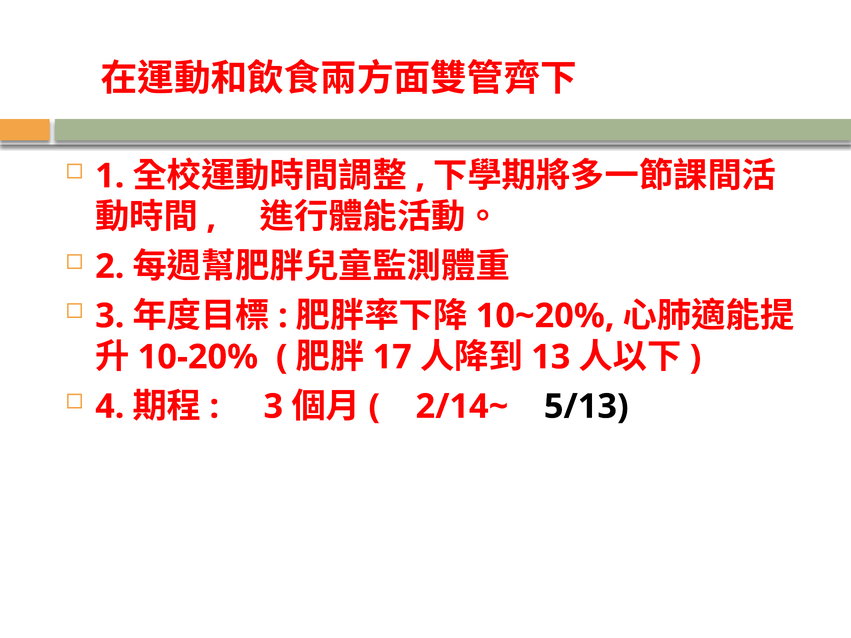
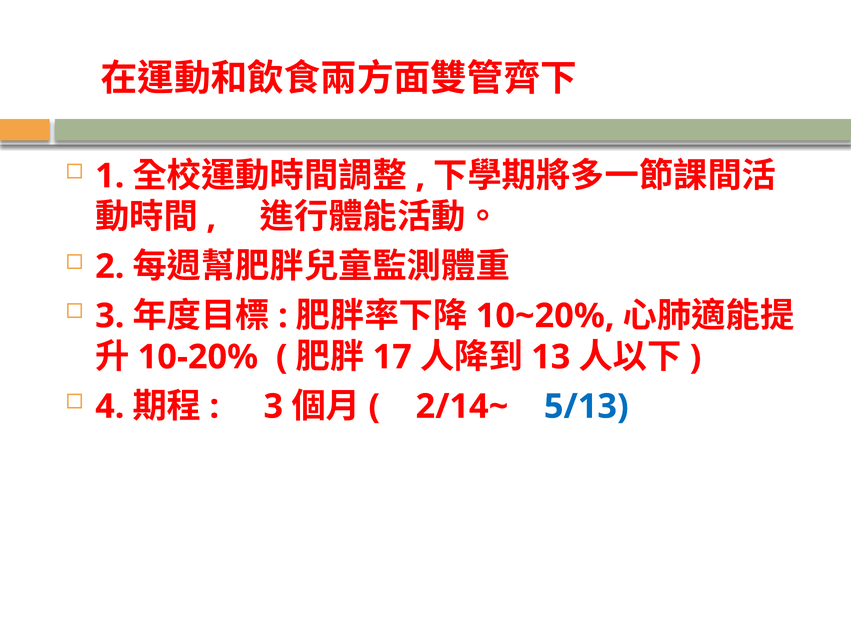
5/13 colour: black -> blue (586, 407)
